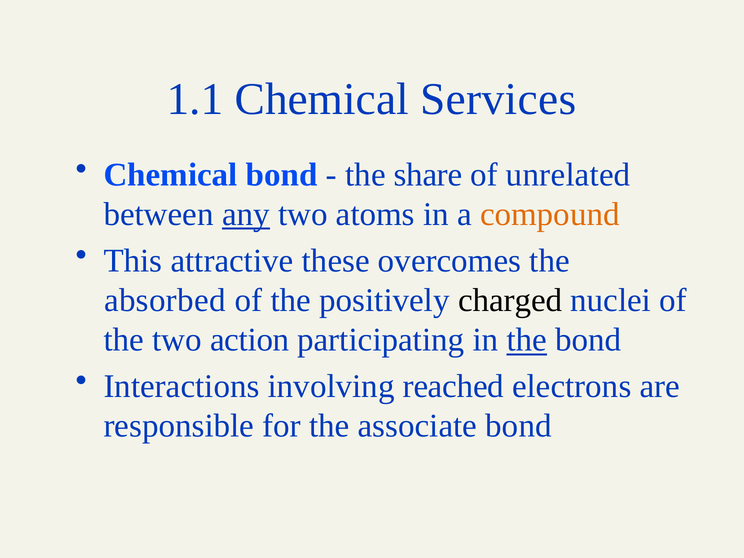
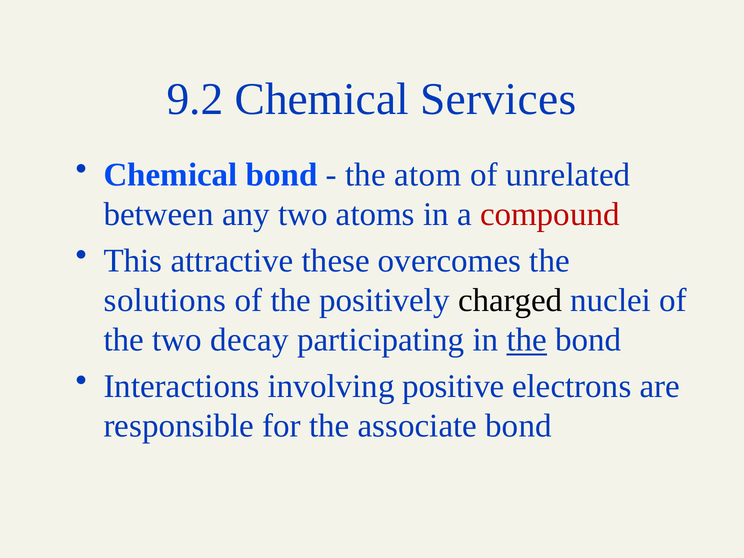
1.1: 1.1 -> 9.2 (195, 99)
share: share -> atom (428, 175)
any underline: present -> none (246, 214)
compound colour: orange -> red (550, 214)
absorbed: absorbed -> solutions (165, 300)
action: action -> decay (249, 340)
reached: reached -> positive (453, 386)
